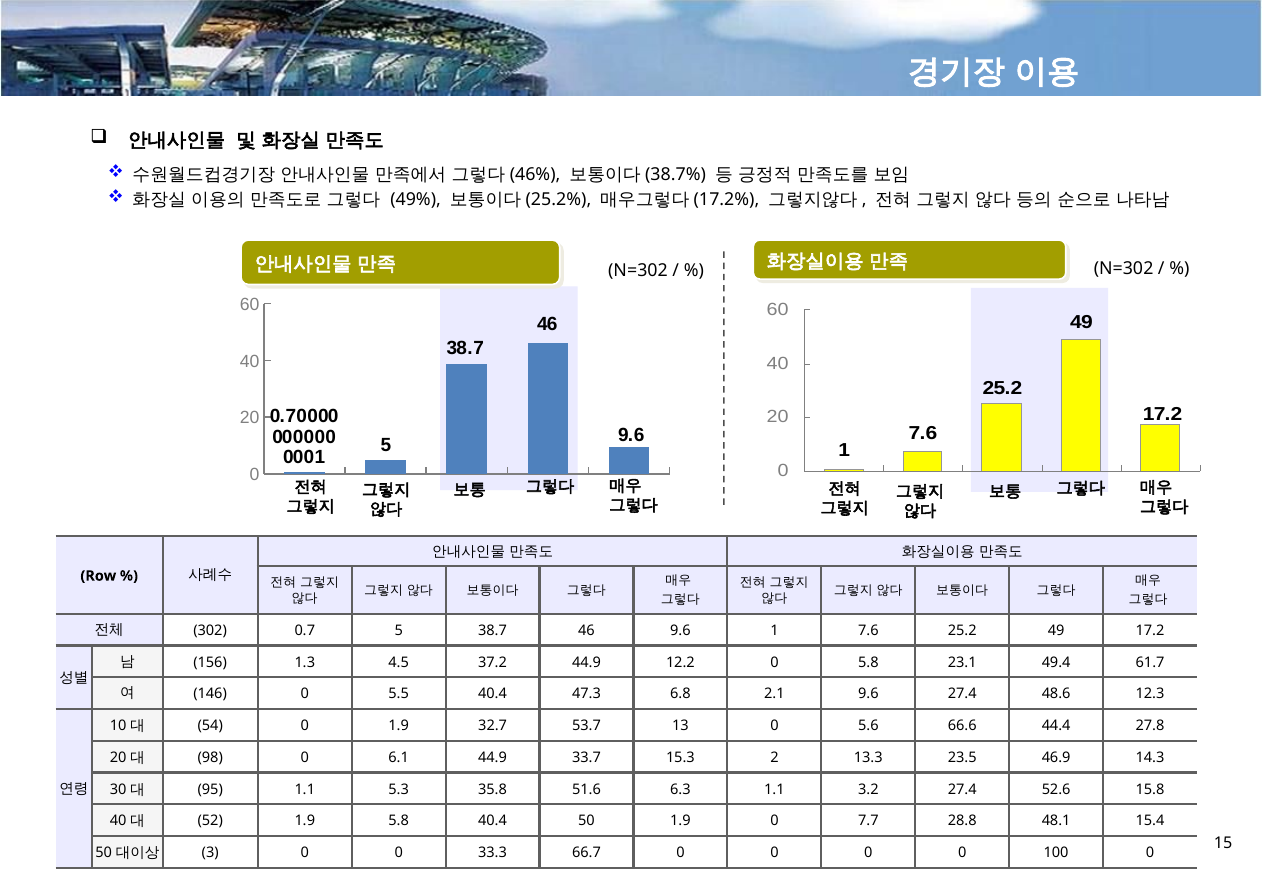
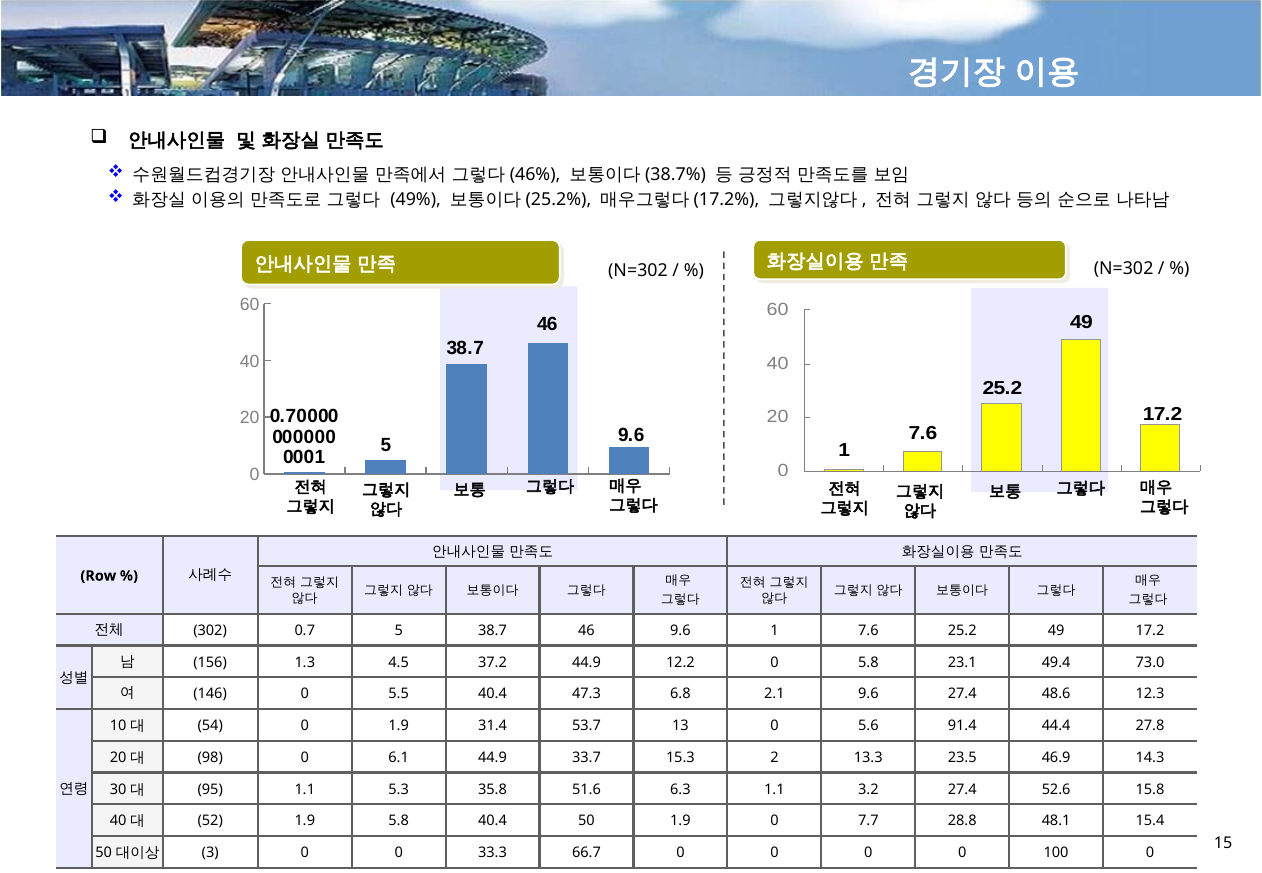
61.7: 61.7 -> 73.0 (1150, 663)
32.7: 32.7 -> 31.4 (493, 726)
66.6: 66.6 -> 91.4 (962, 726)
